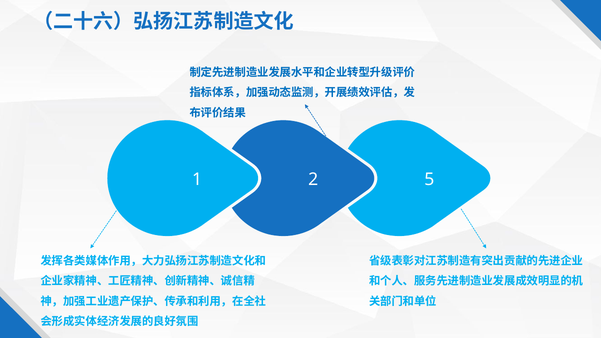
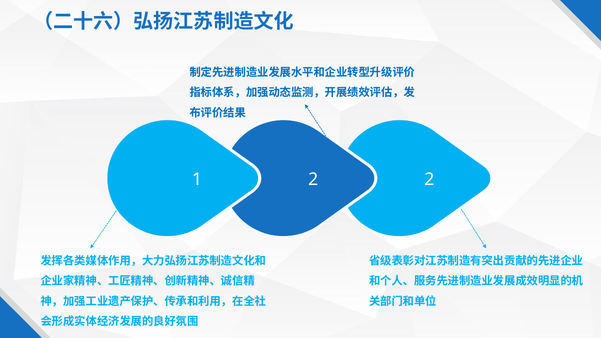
2 5: 5 -> 2 (429, 179)
